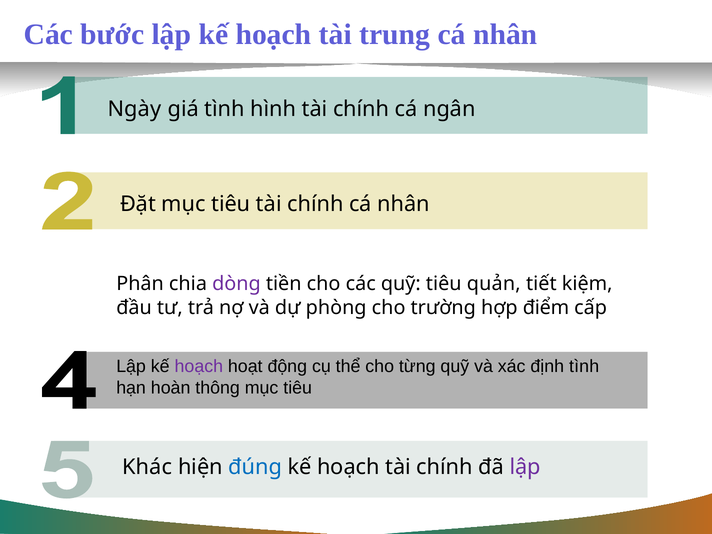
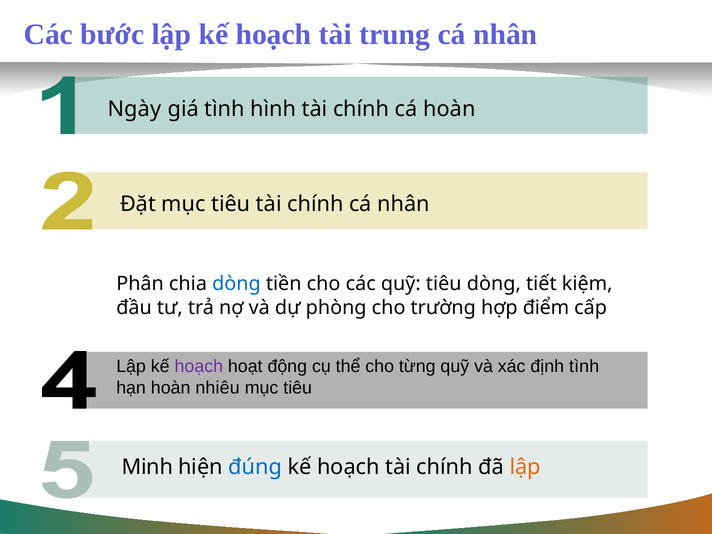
cá ngân: ngân -> hoàn (449, 109)
dòng colour: purple -> blue (236, 284)
tiêu quản: quản -> dòng (494, 284)
thông: thông -> nhiêu (218, 388)
Khác: Khác -> Minh (147, 467)
lập colour: purple -> orange (525, 467)
